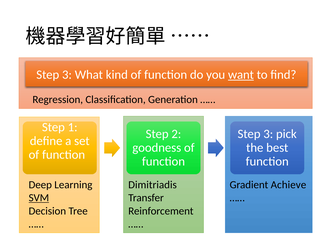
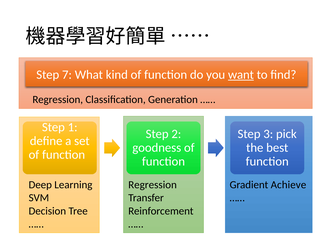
3: 3 -> 7 (67, 75)
Dimitriadis: Dimitriadis -> Regression (153, 185)
SVM underline: present -> none (39, 198)
